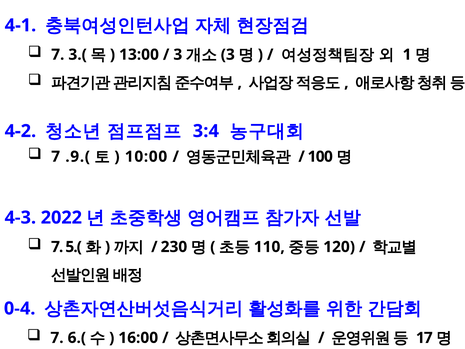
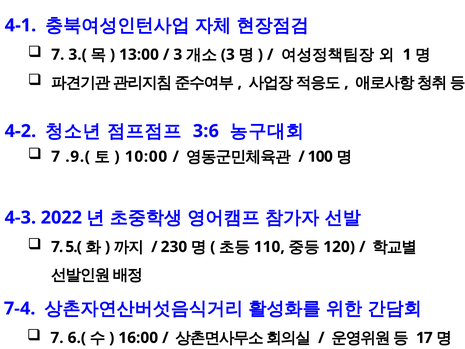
3:4: 3:4 -> 3:6 (206, 131)
0-4: 0-4 -> 7-4 (20, 308)
